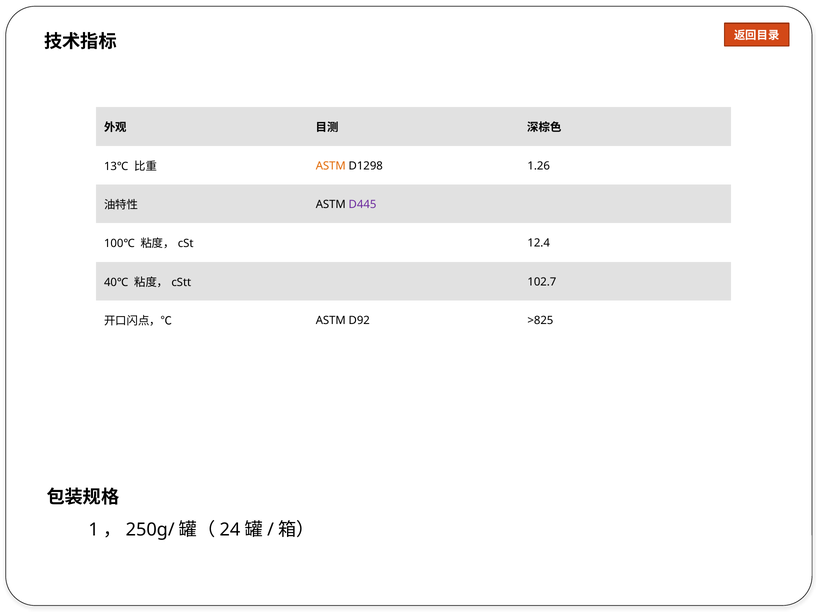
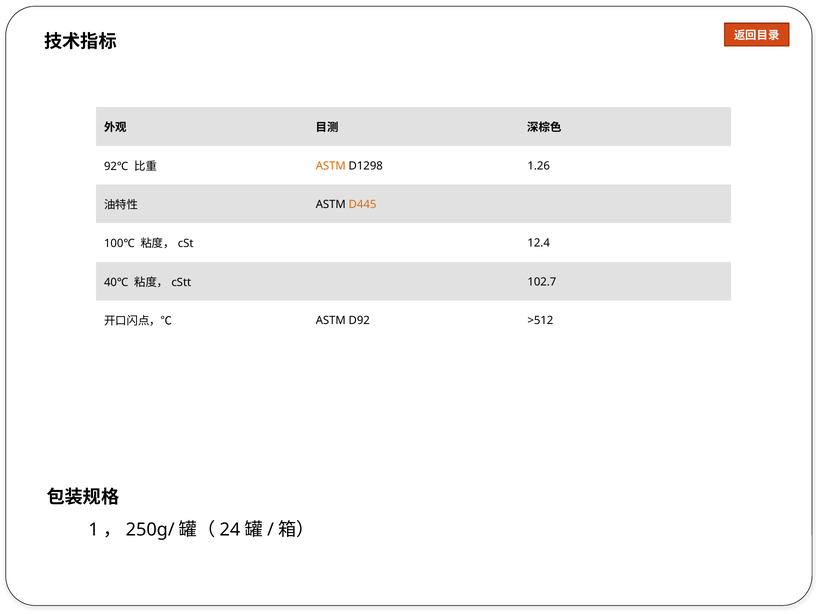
13℃: 13℃ -> 92℃ (116, 166)
D445 colour: purple -> orange (363, 204)
>825: >825 -> >512 (540, 320)
